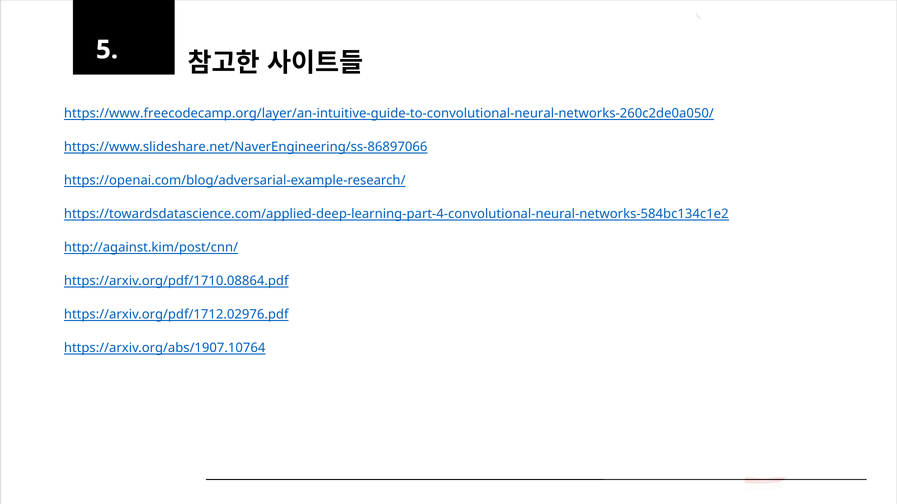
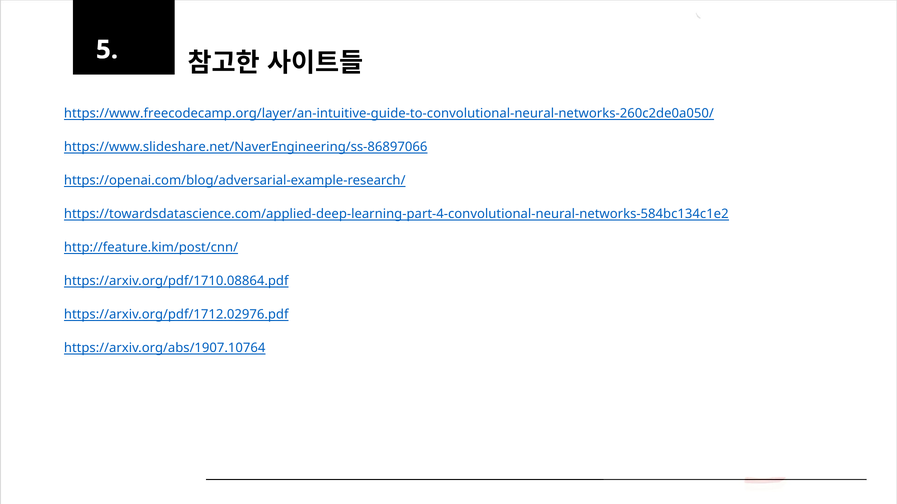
http://against.kim/post/cnn/: http://against.kim/post/cnn/ -> http://feature.kim/post/cnn/ (151, 248)
